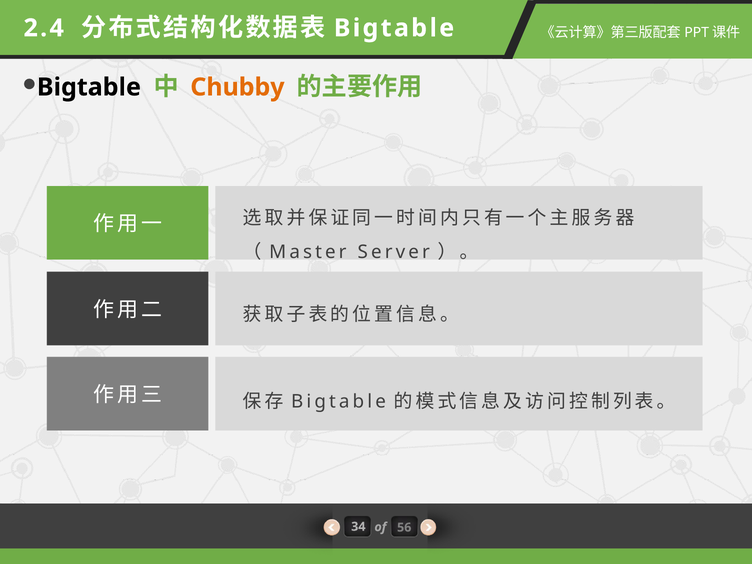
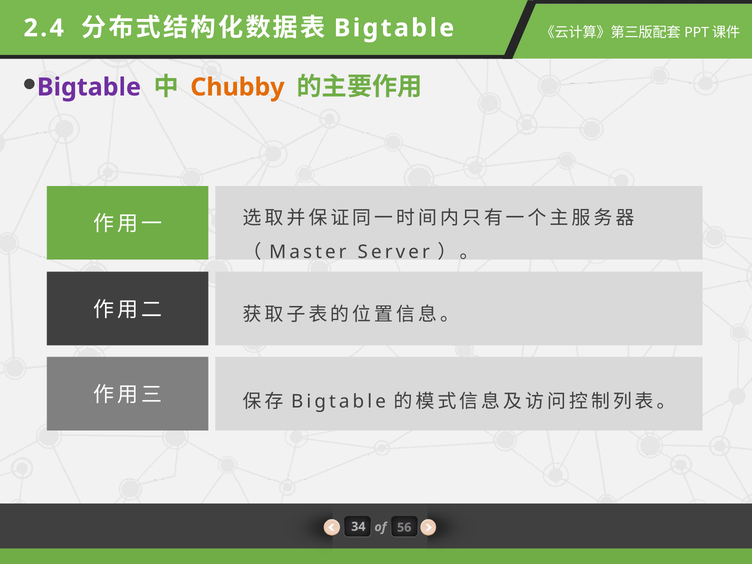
Bigtable colour: black -> purple (89, 87)
